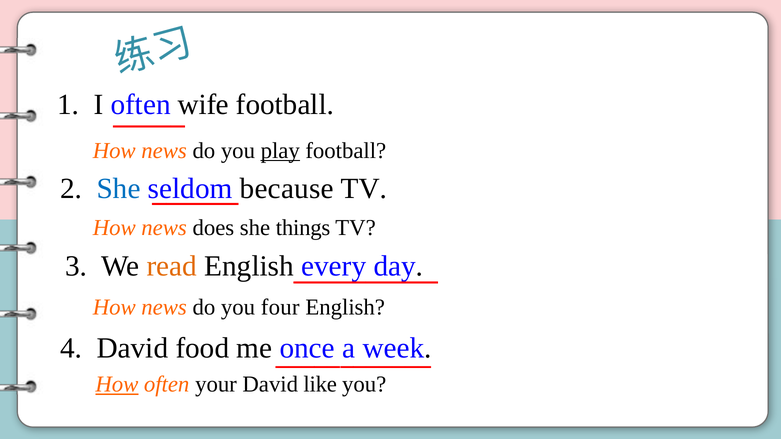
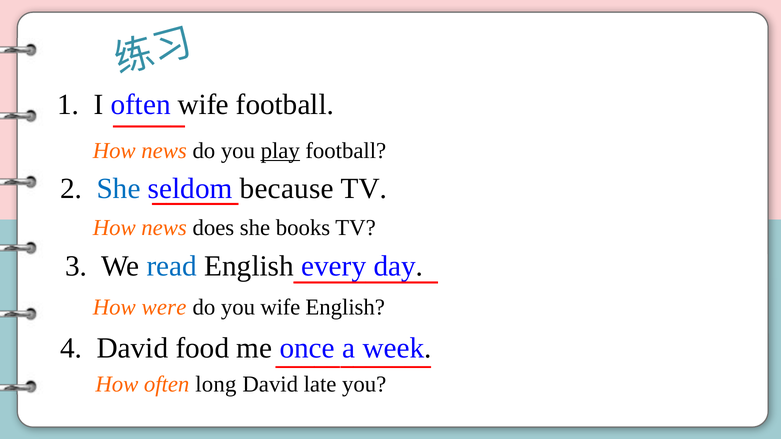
things: things -> books (303, 228)
read colour: orange -> blue (172, 266)
news: news -> were (164, 307)
you four: four -> wife (280, 307)
How underline: present -> none (117, 385)
your: your -> long (216, 385)
like: like -> late (320, 385)
